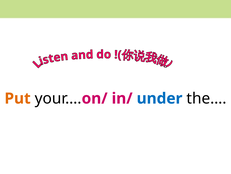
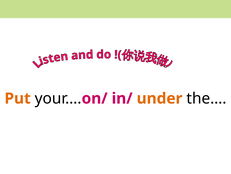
under colour: blue -> orange (160, 98)
